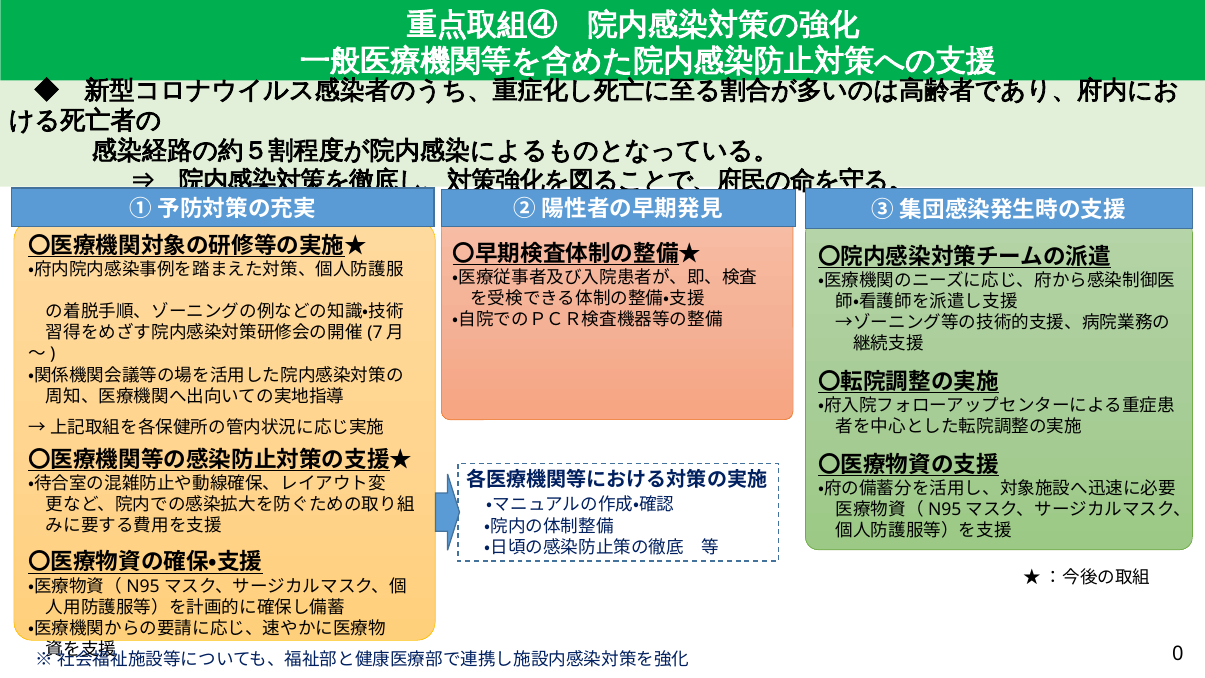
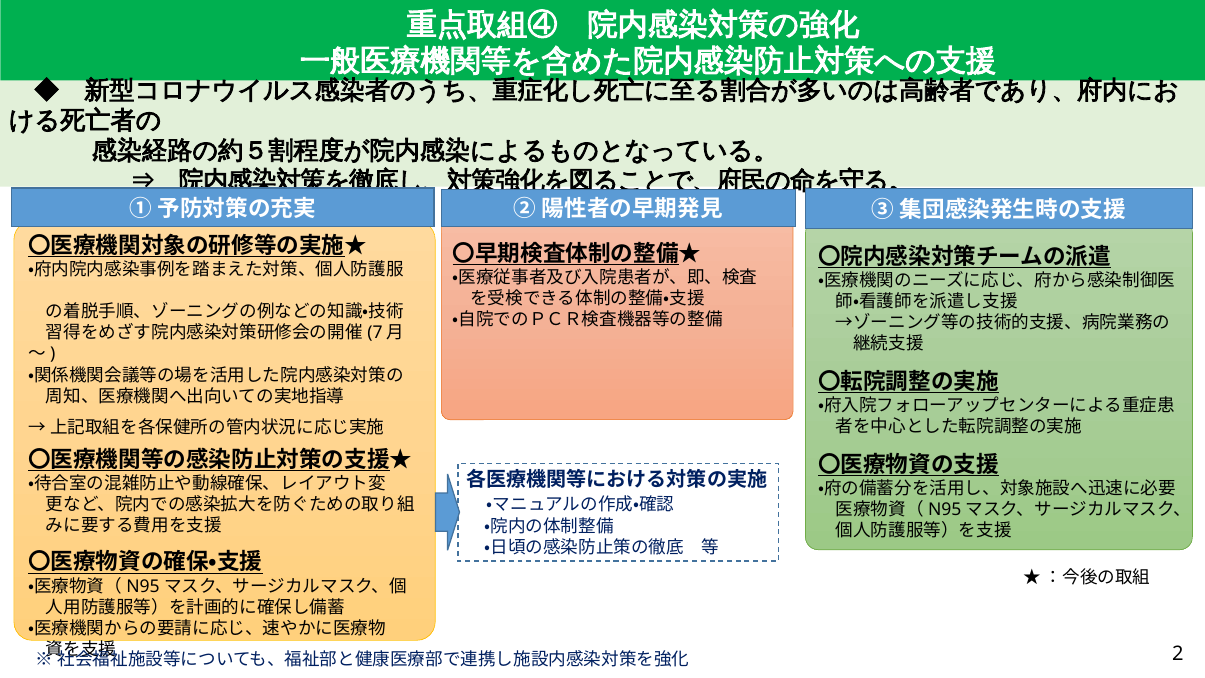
0: 0 -> 2 (1178, 653)
